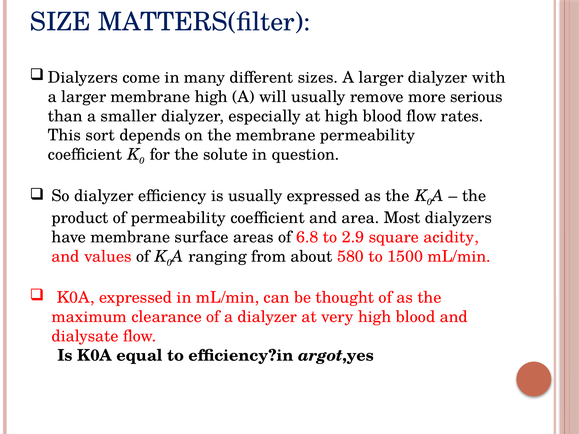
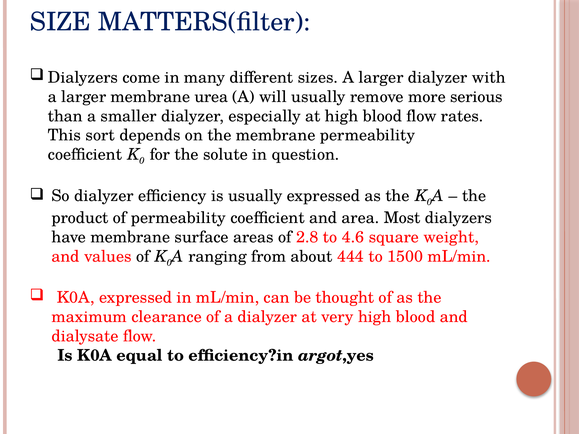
membrane high: high -> urea (211, 97)
6.8: 6.8 -> 2.8 (307, 237)
2.9: 2.9 -> 4.6 (353, 237)
acidity: acidity -> weight (451, 237)
580: 580 -> 444 (351, 257)
